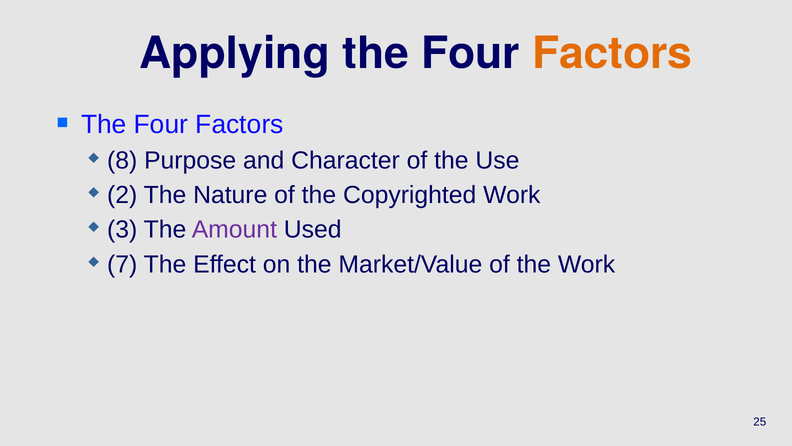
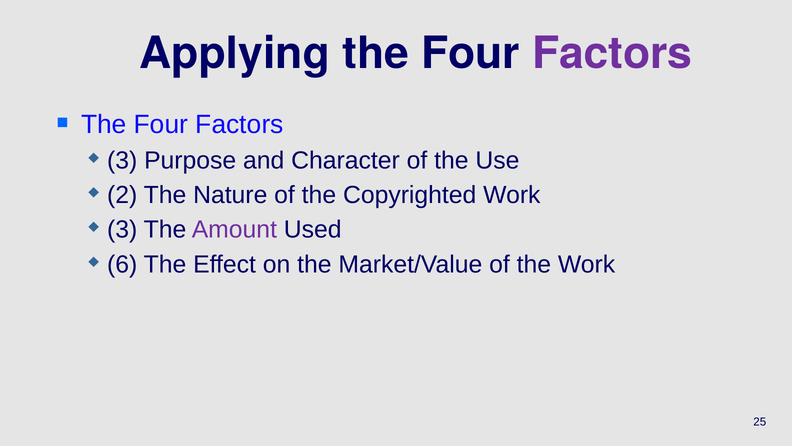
Factors colour: orange -> purple (612, 53)
8: 8 -> 3 (122, 160)
7: 7 -> 6 (122, 264)
